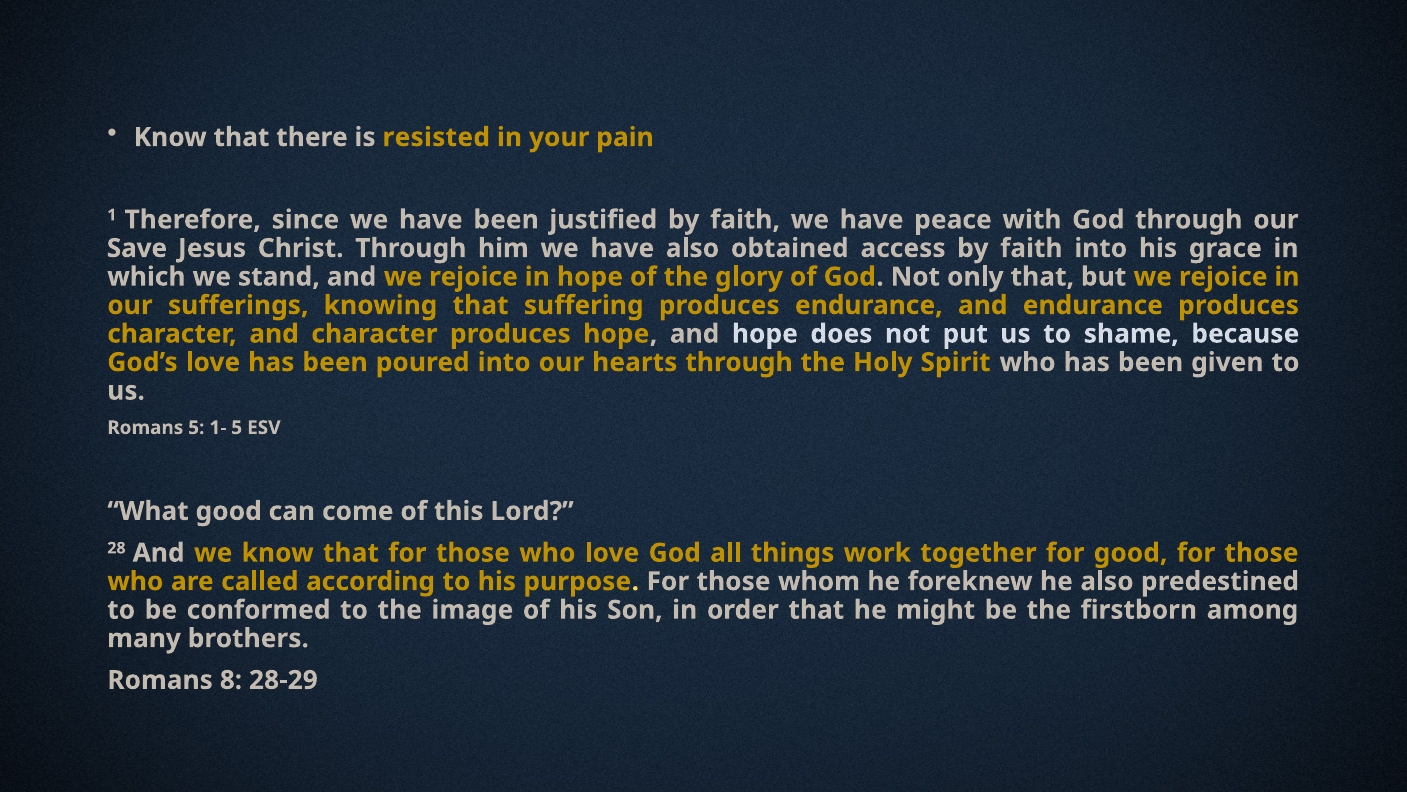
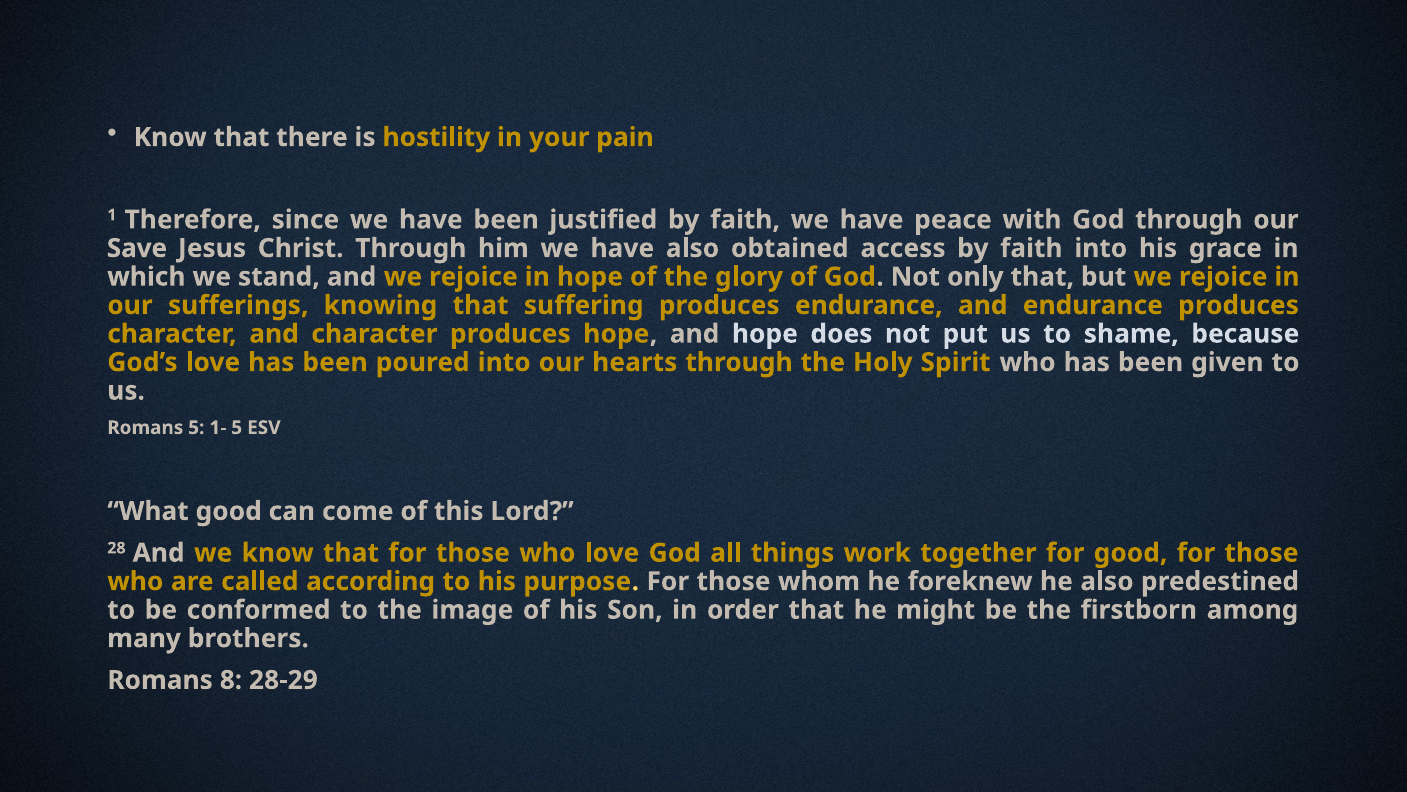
resisted: resisted -> hostility (436, 137)
